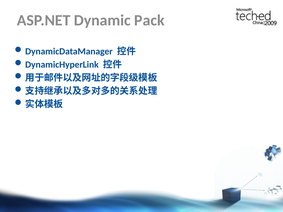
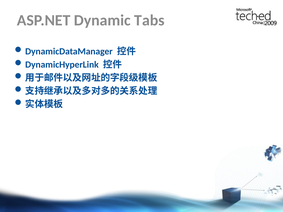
Pack: Pack -> Tabs (149, 20)
